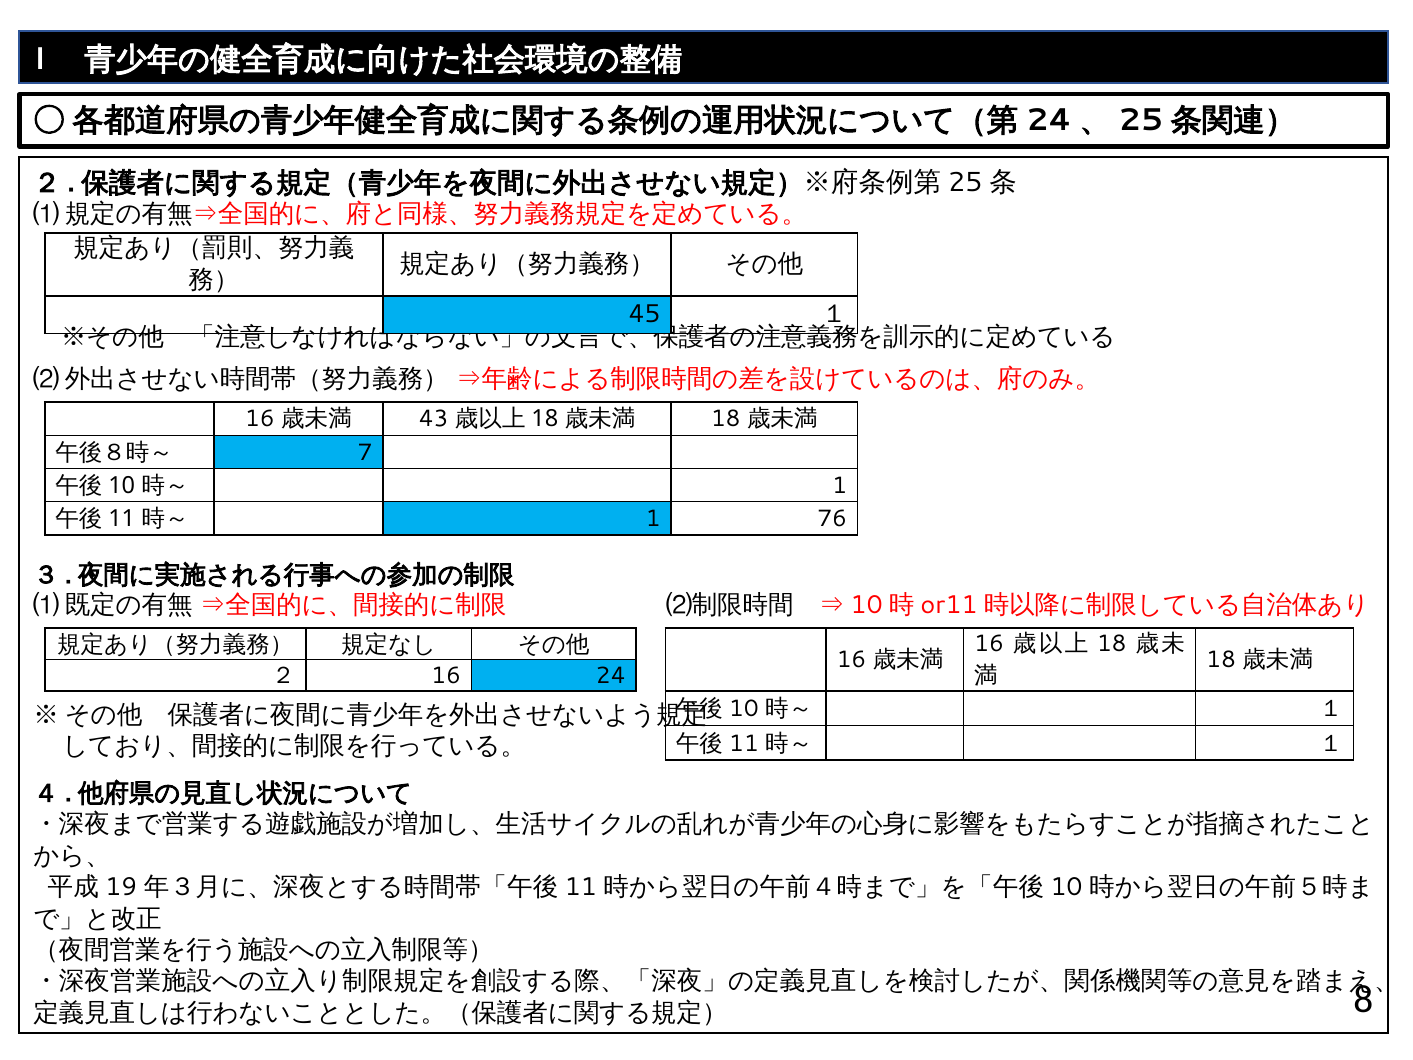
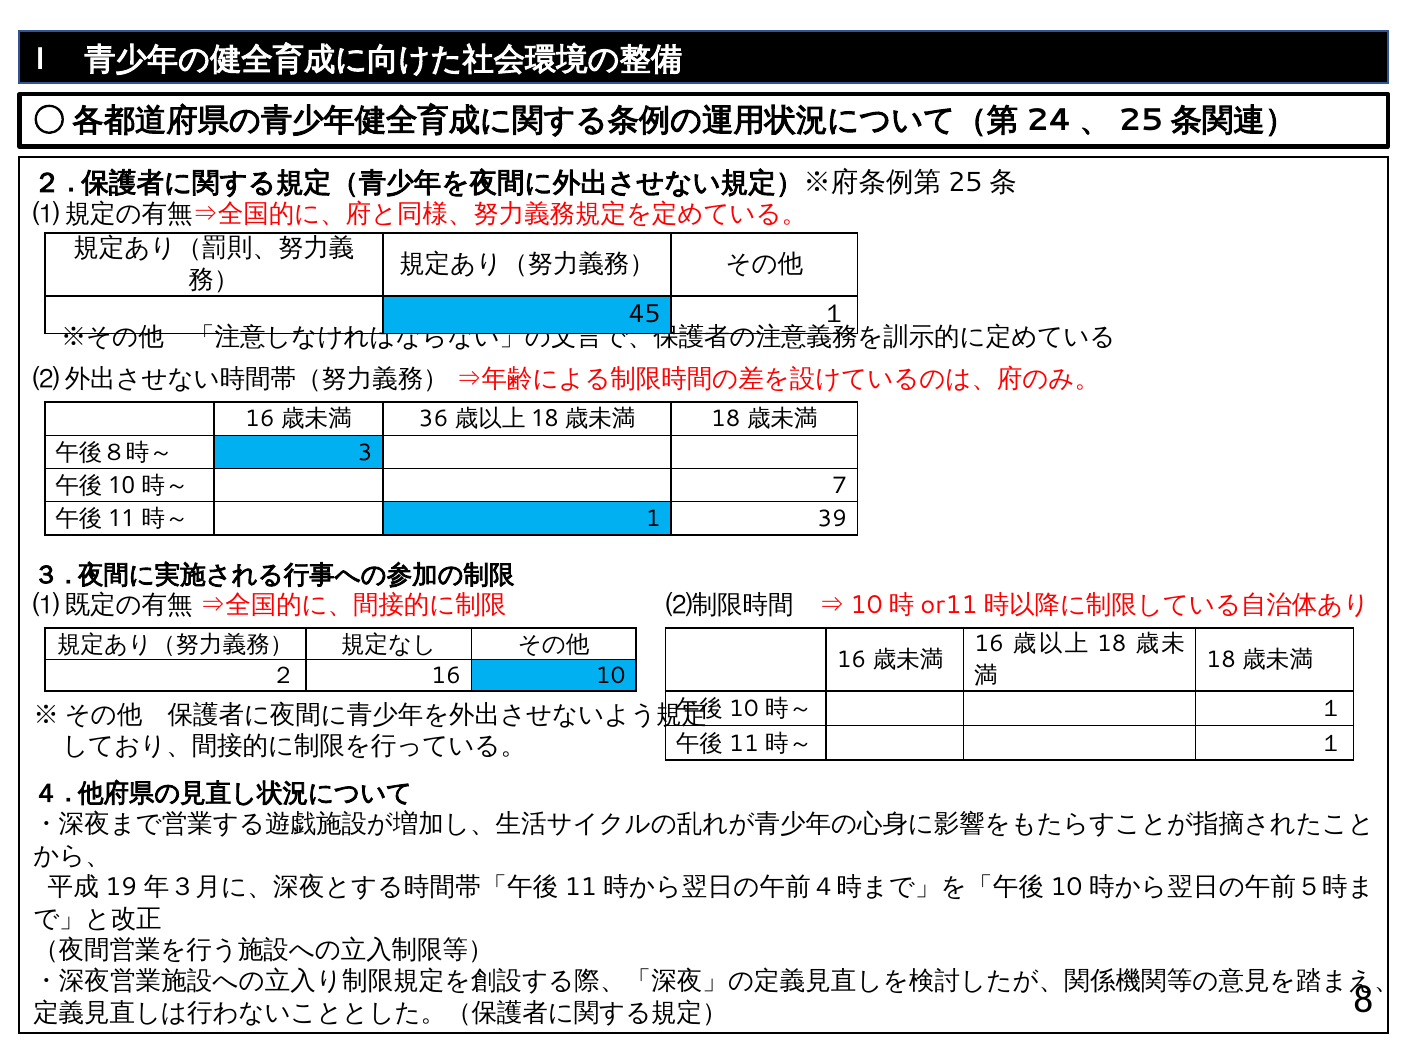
43: 43 -> 36 (434, 419)
7: 7 -> 3 (365, 452)
1: 1 -> 7 (840, 485)
76: 76 -> 39 (832, 518)
16 24: 24 -> 10 (611, 675)
